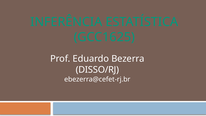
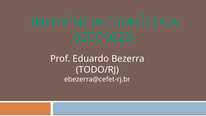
DISSO/RJ: DISSO/RJ -> TODO/RJ (97, 70)
